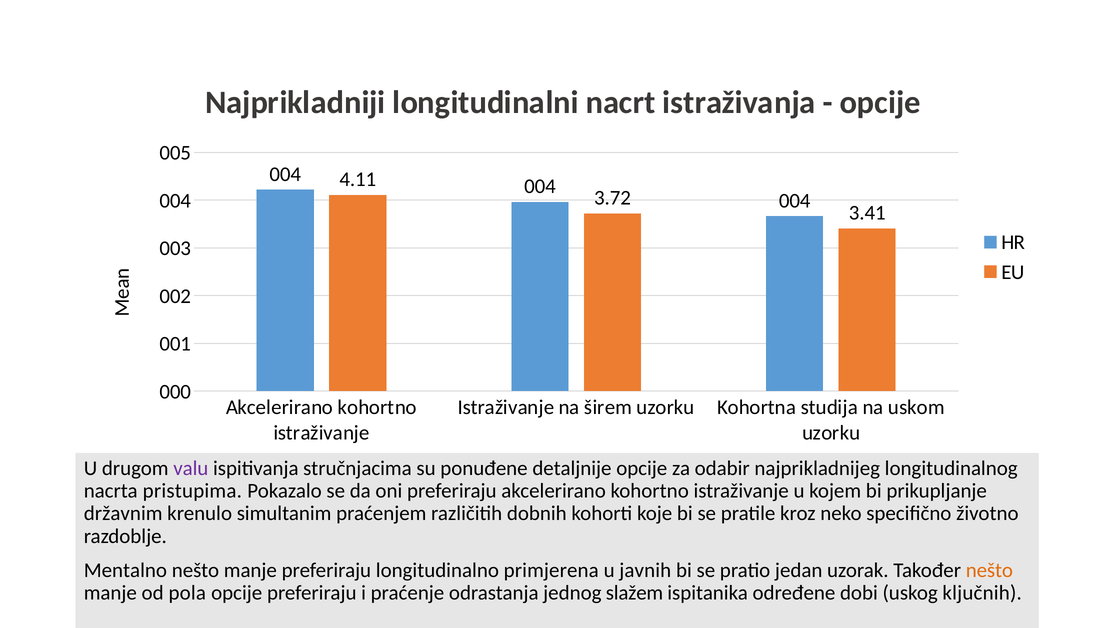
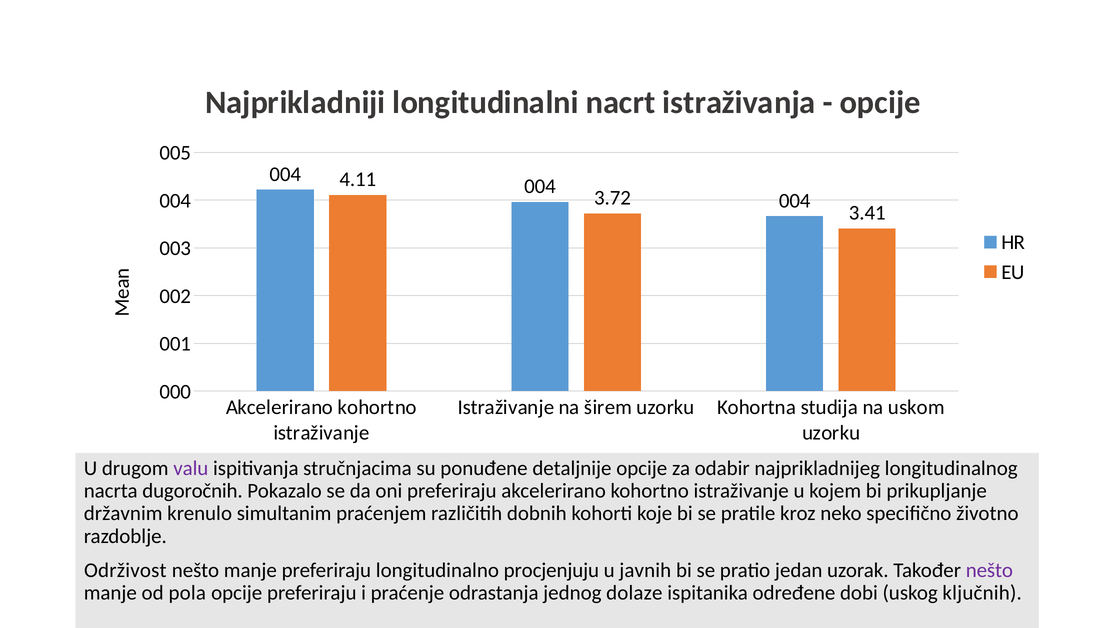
pristupima: pristupima -> dugoročnih (193, 491)
Mentalno: Mentalno -> Održivost (125, 571)
primjerena: primjerena -> procjenjuju (551, 571)
nešto colour: orange -> purple (989, 571)
slažem: slažem -> dolaze (634, 593)
